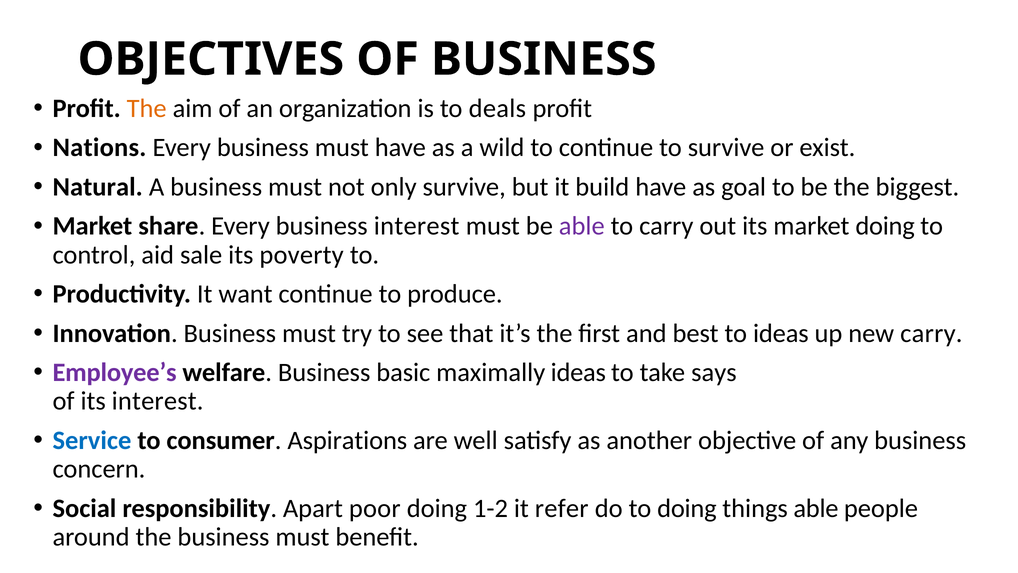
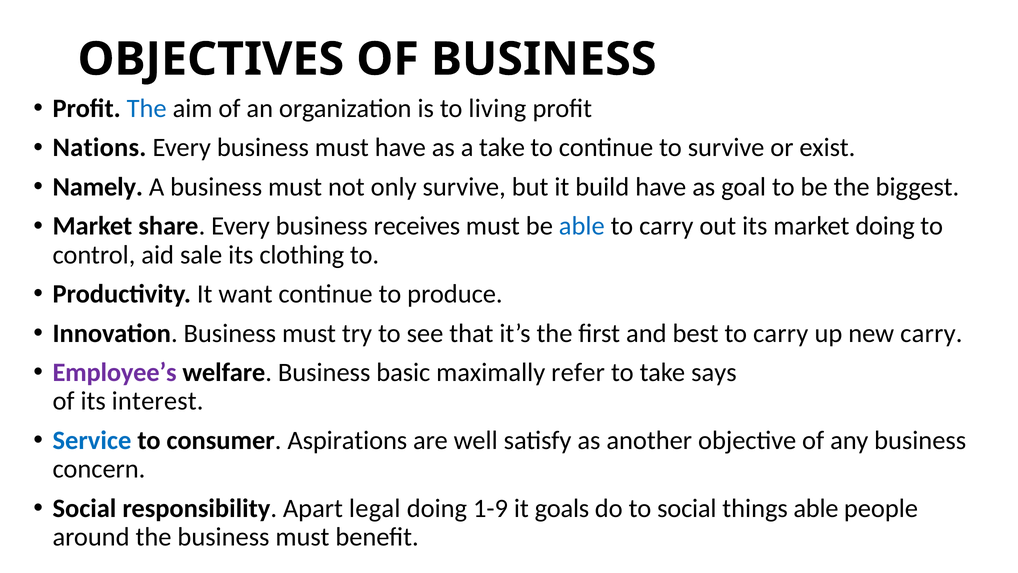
The colour: orange -> blue (147, 108)
deals: deals -> living (497, 108)
a wild: wild -> take (502, 148)
Natural: Natural -> Namely (98, 187)
business interest: interest -> receives (417, 226)
able colour: purple -> blue (582, 226)
poverty: poverty -> clothing (302, 255)
best to ideas: ideas -> carry (781, 333)
maximally ideas: ideas -> refer (578, 372)
poor: poor -> legal (375, 508)
1-2: 1-2 -> 1-9 (491, 508)
refer: refer -> goals (562, 508)
to doing: doing -> social (687, 508)
